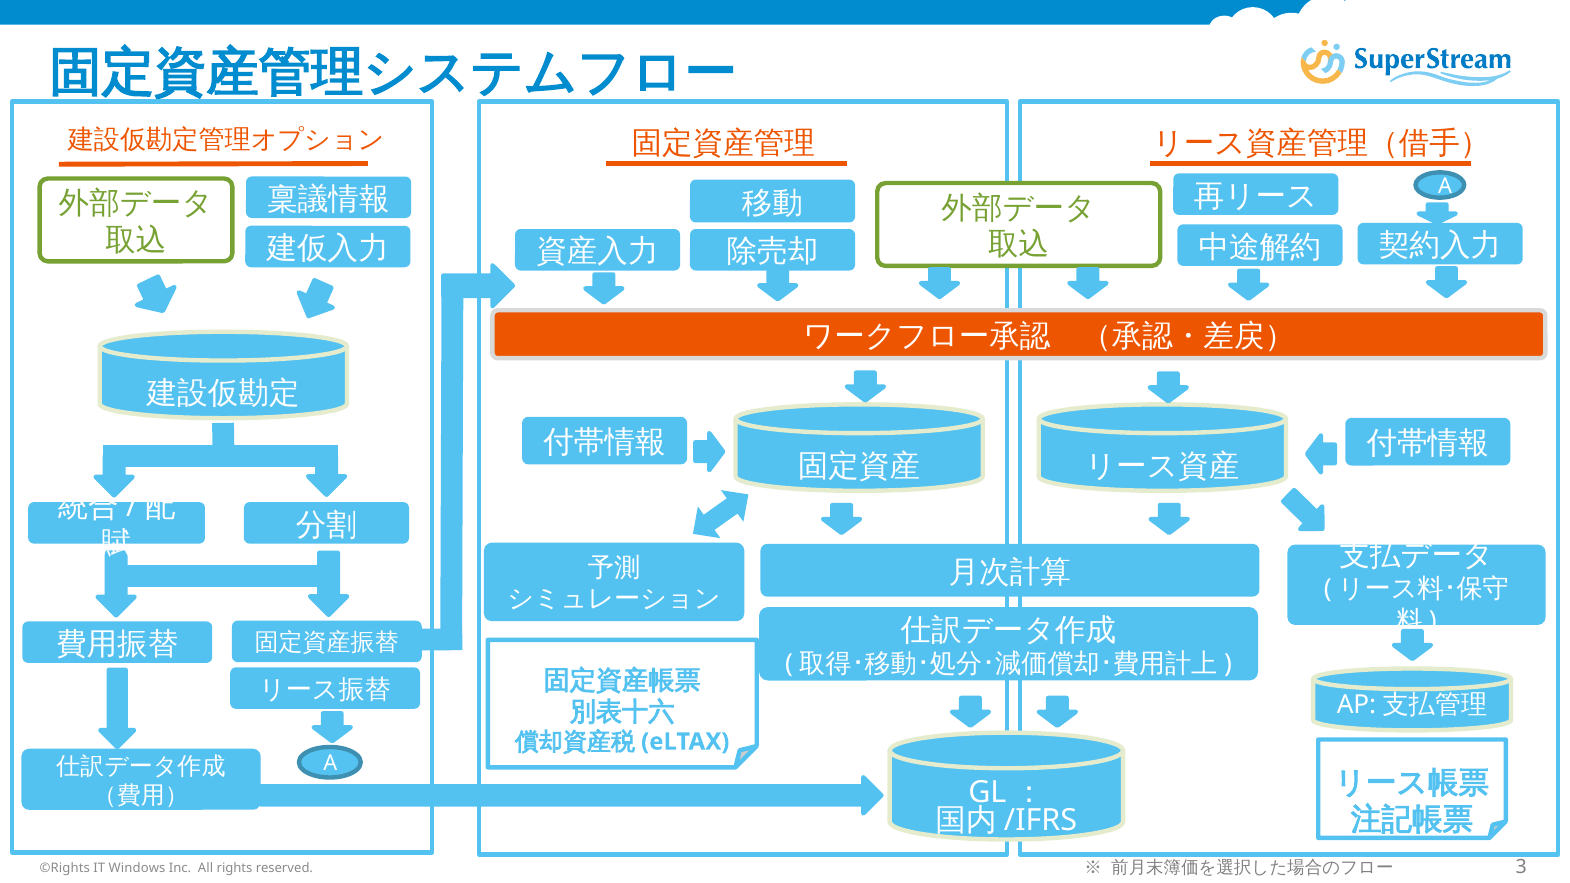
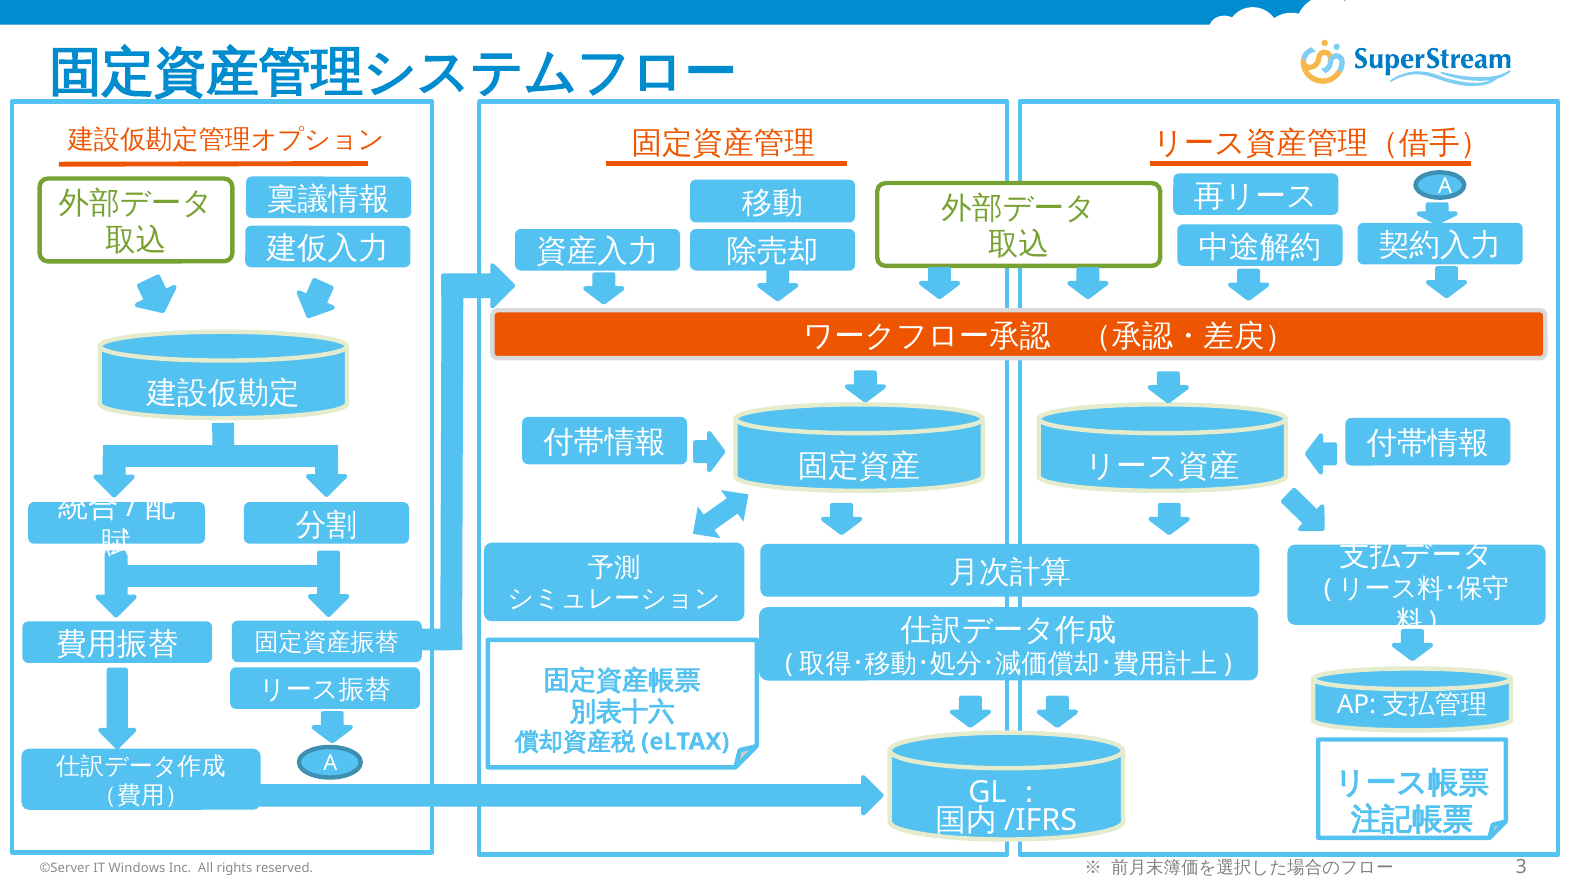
©Rights: ©Rights -> ©Server (65, 868)
